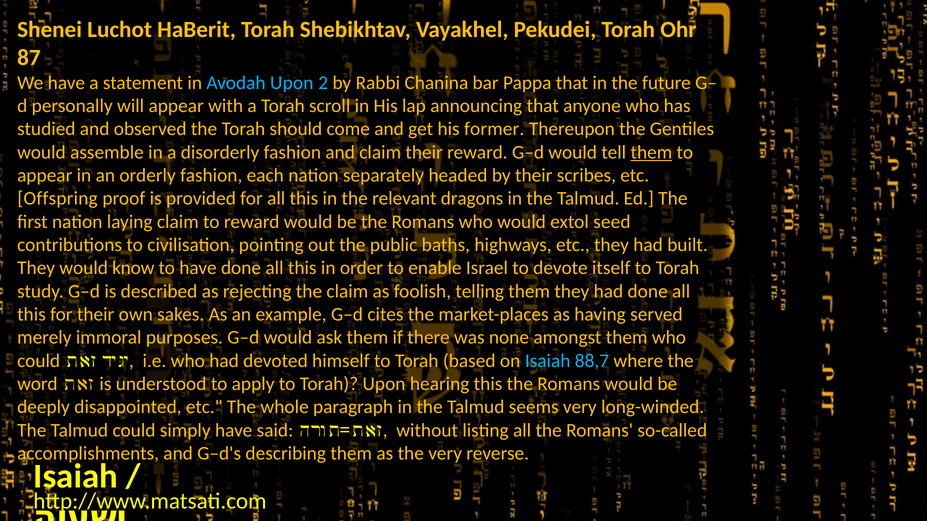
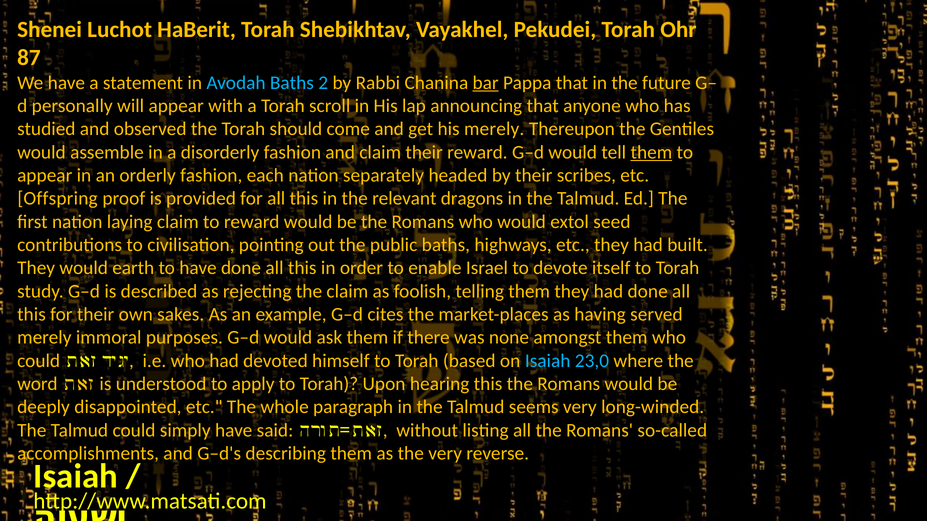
Avodah Upon: Upon -> Baths (292, 83)
bar underline: none -> present (486, 83)
his former: former -> merely (494, 129)
know: know -> earth (133, 268)
88,7: 88,7 -> 23,0 (592, 361)
